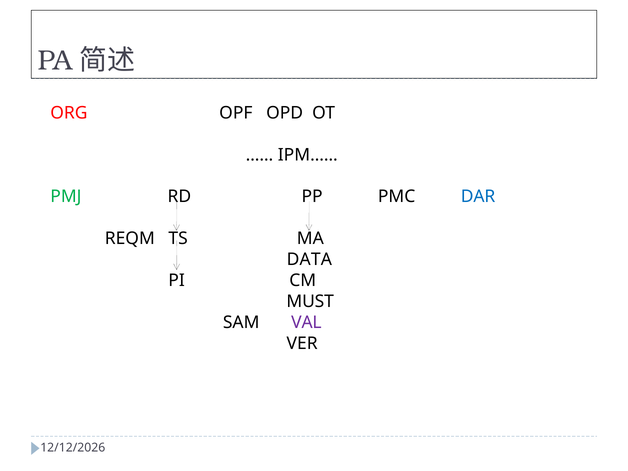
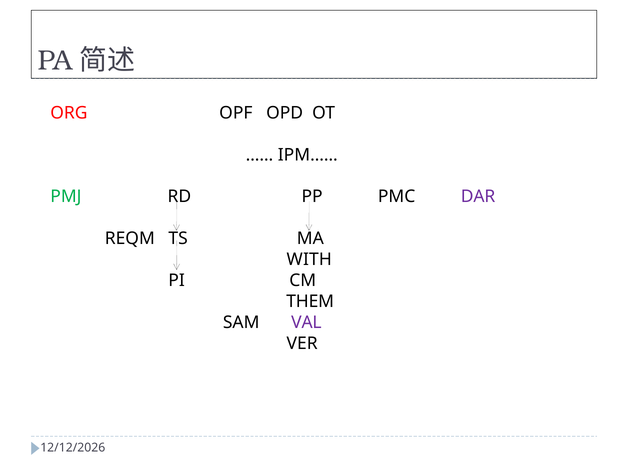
DAR colour: blue -> purple (478, 197)
DATA: DATA -> WITH (309, 259)
MUST: MUST -> THEM (310, 301)
